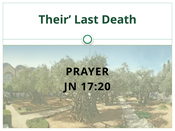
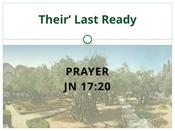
Death: Death -> Ready (119, 20)
